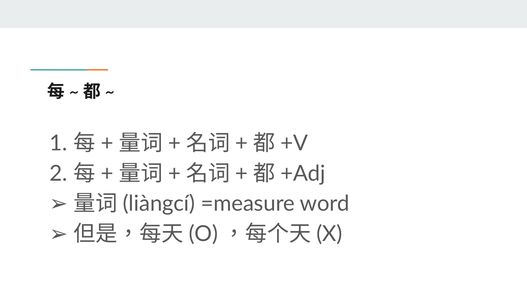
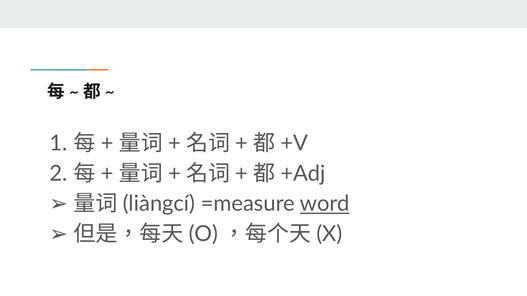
word underline: none -> present (325, 204)
